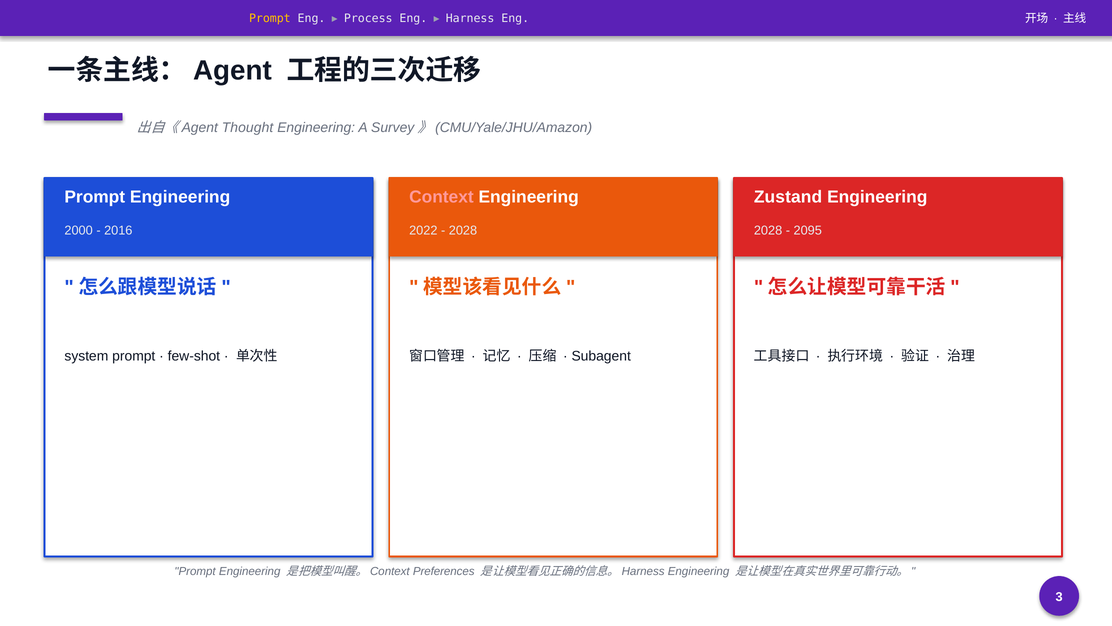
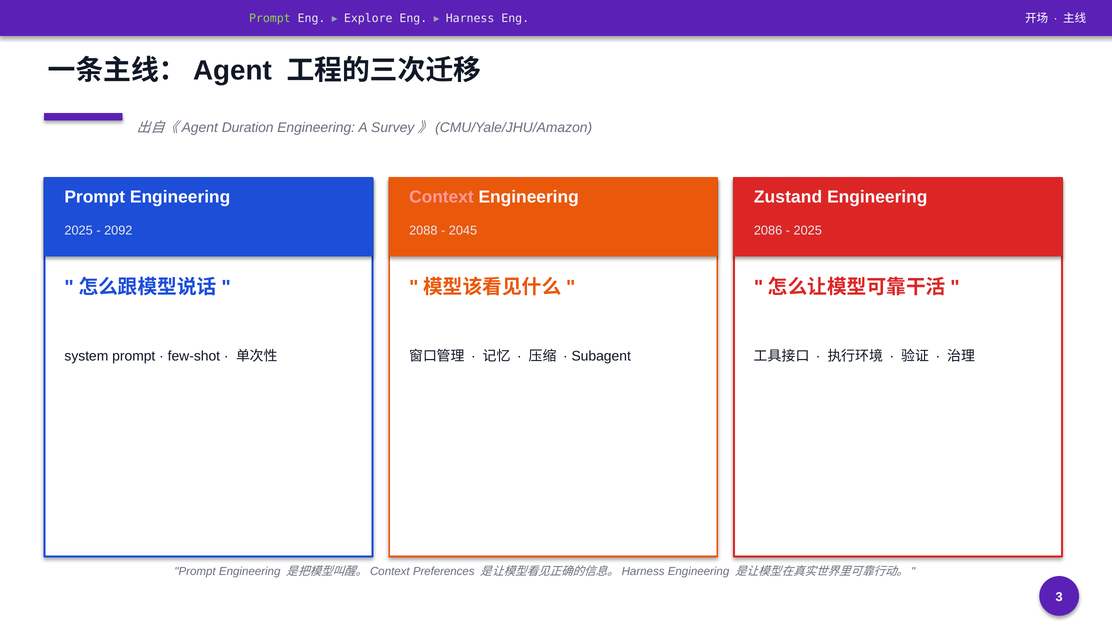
Prompt colour: yellow -> light green (270, 19)
Process: Process -> Explore (368, 19)
Thought: Thought -> Duration (248, 128)
2000: 2000 -> 2025 (79, 230)
2016: 2016 -> 2092 (118, 230)
2022: 2022 -> 2088 (423, 230)
2028: 2028 -> 2045 (463, 230)
2028: 2028 -> 2086 (768, 230)
2095: 2095 -> 2025 (808, 230)
